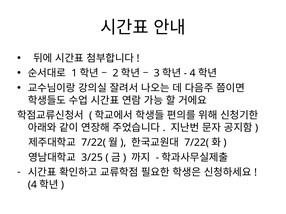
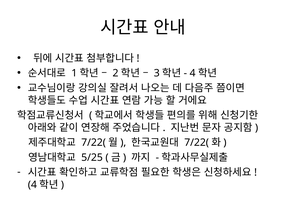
3/25: 3/25 -> 5/25 (92, 158)
